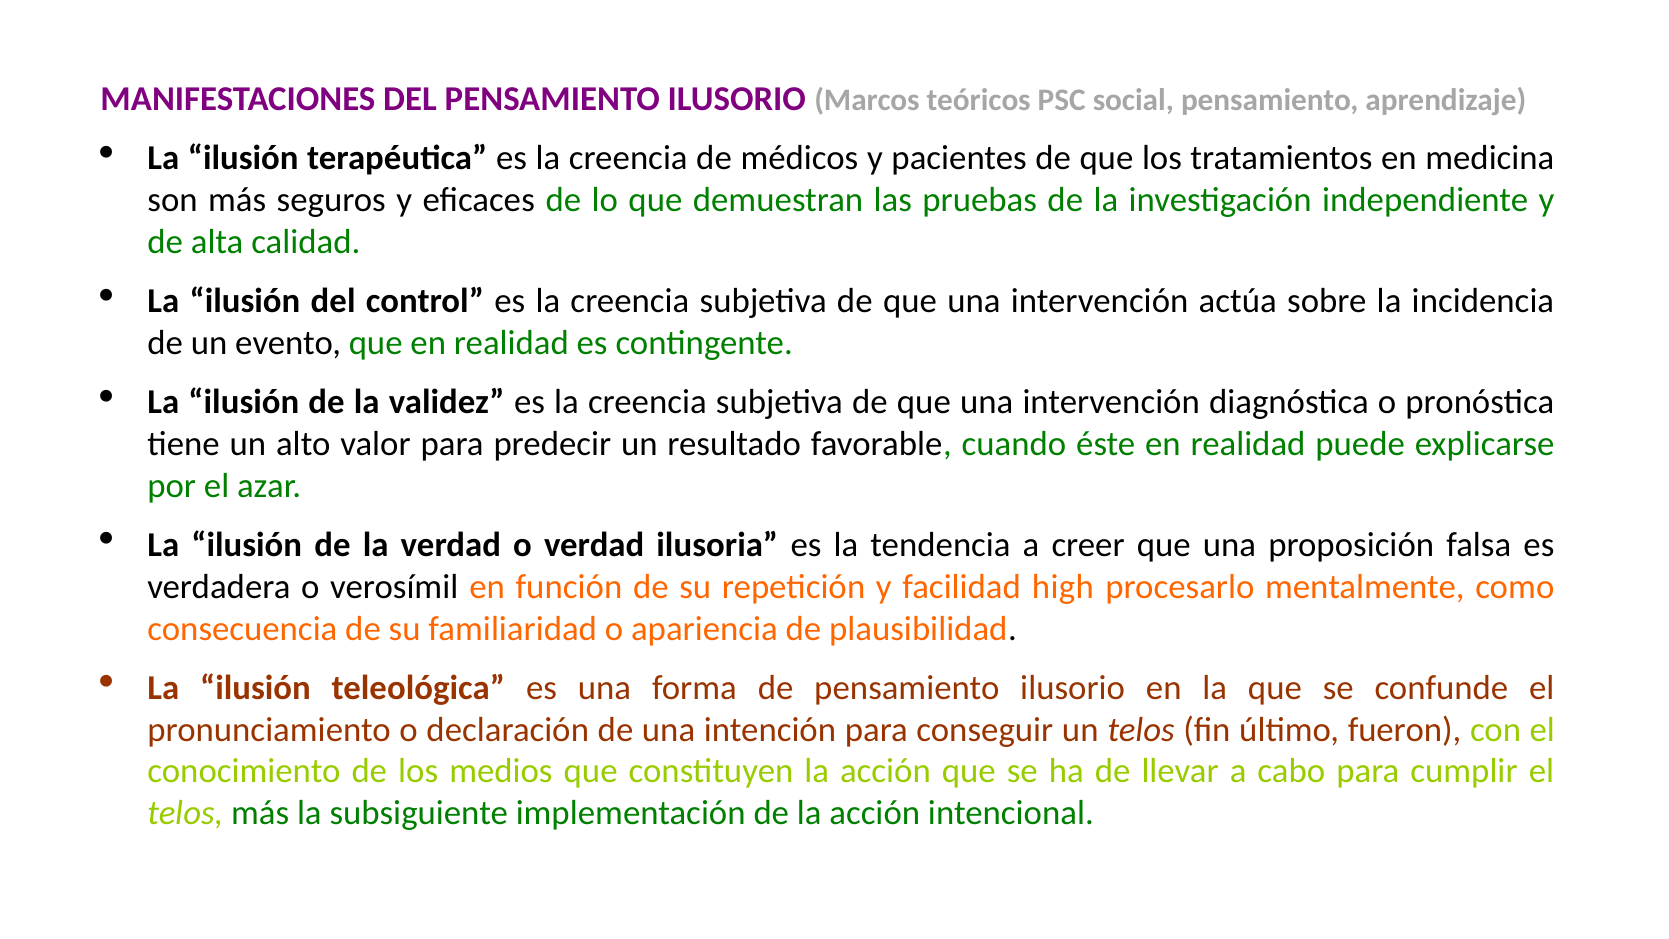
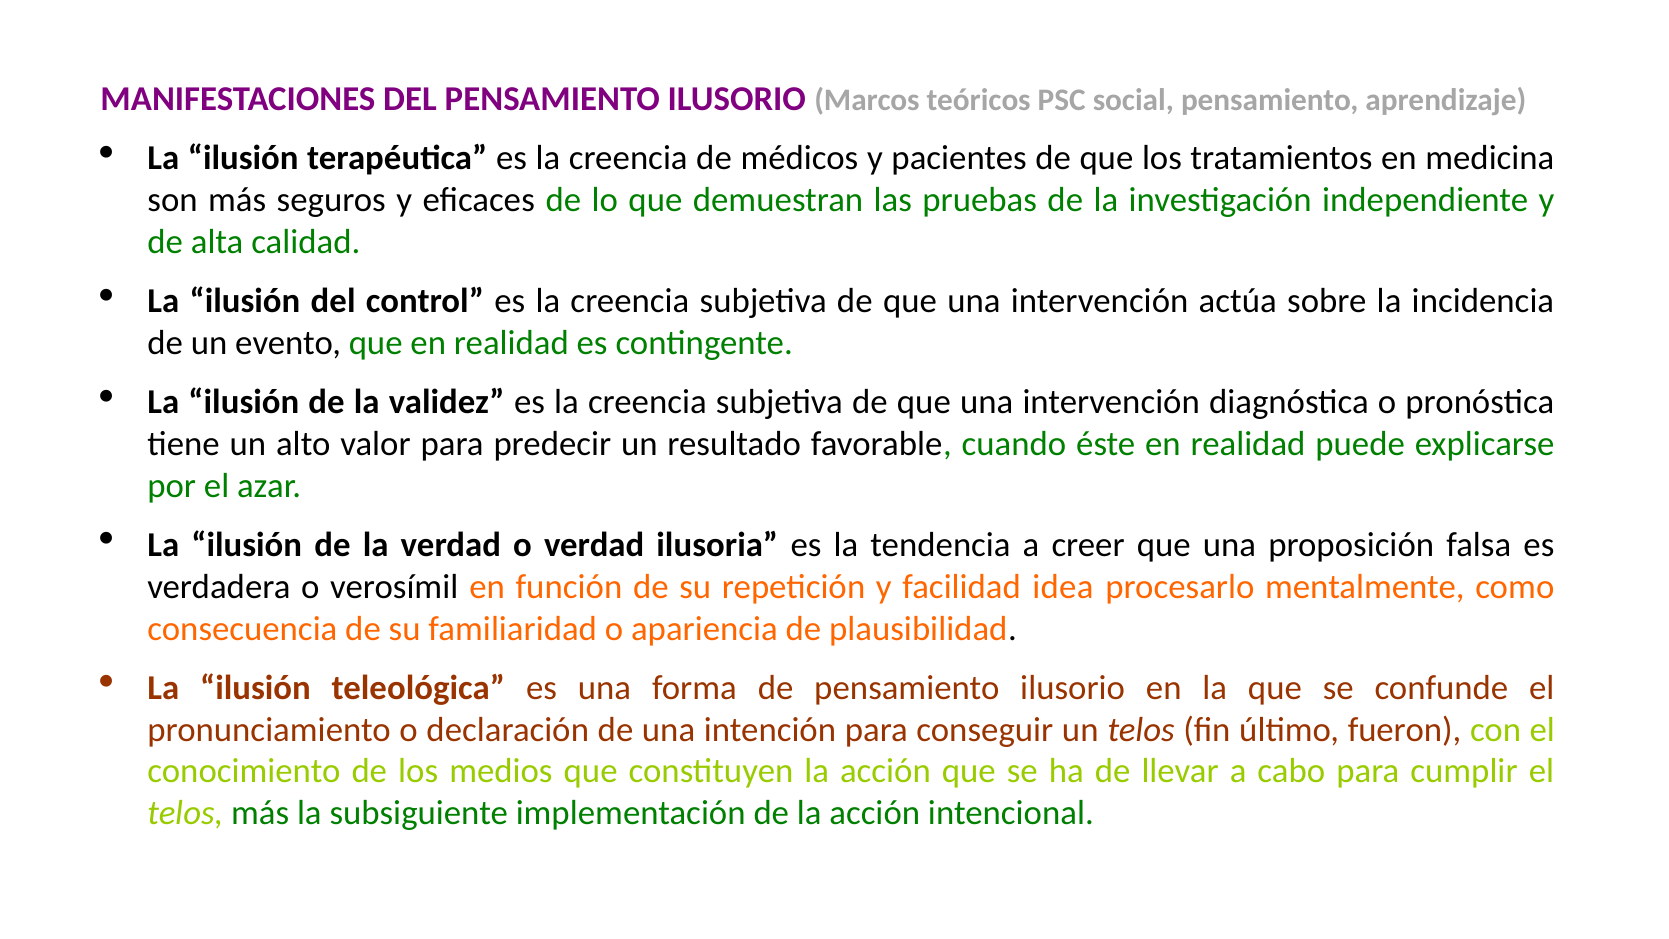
high: high -> idea (1063, 587)
